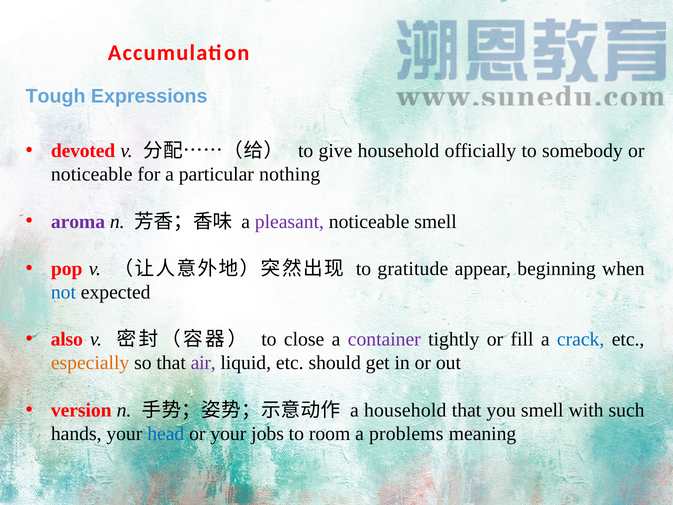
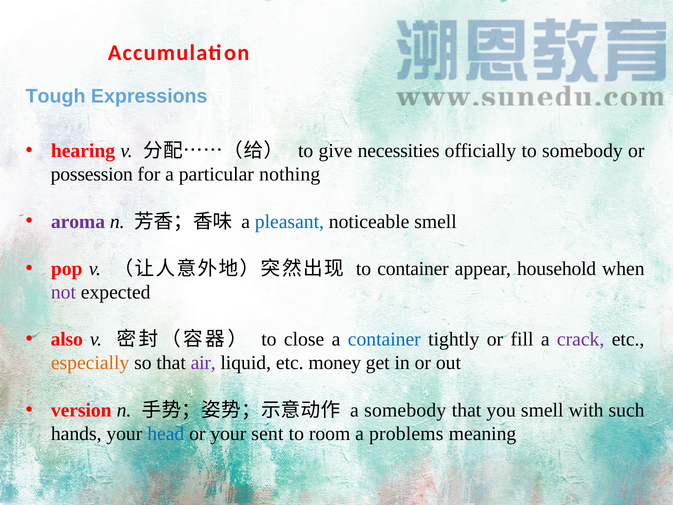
devoted: devoted -> hearing (83, 151)
give household: household -> necessities (399, 151)
noticeable: noticeable -> possession (92, 174)
pleasant colour: purple -> blue (289, 221)
to gratitude: gratitude -> container (413, 269)
beginning: beginning -> household (557, 269)
not colour: blue -> purple (63, 292)
container colour: purple -> blue (384, 339)
crack colour: blue -> purple (581, 339)
should: should -> money (335, 363)
a household: household -> somebody (405, 410)
jobs: jobs -> sent (267, 433)
